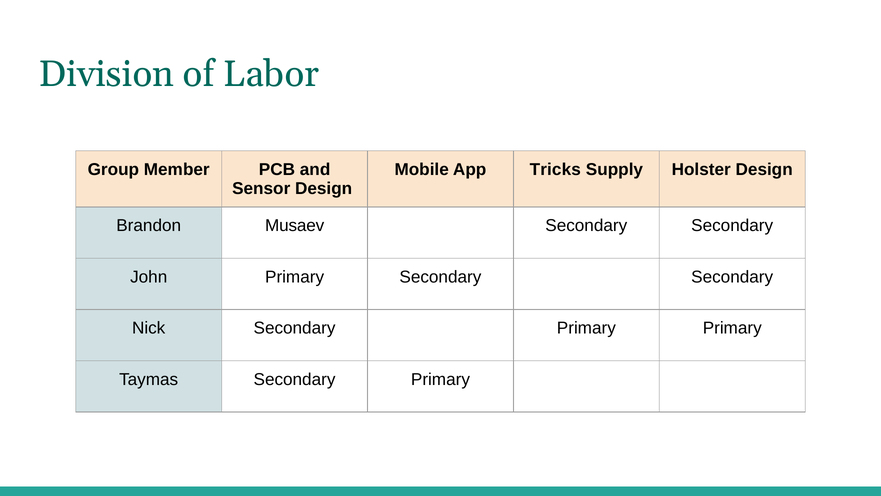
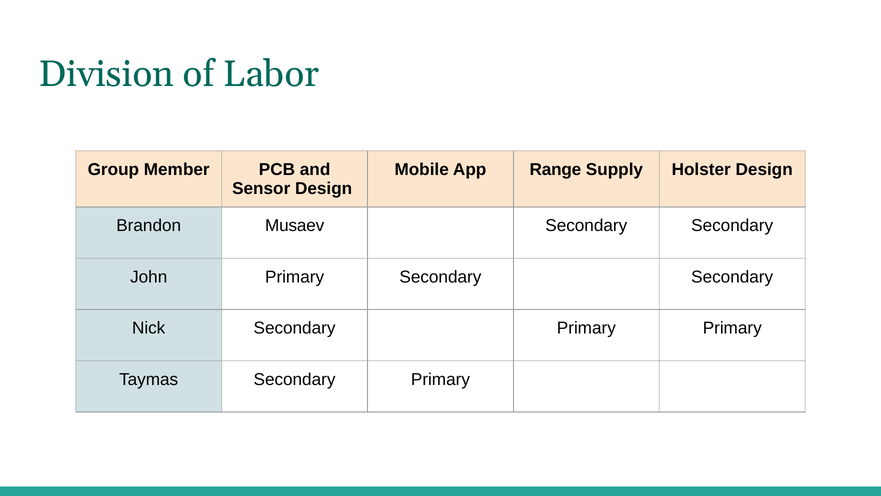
Tricks: Tricks -> Range (555, 169)
